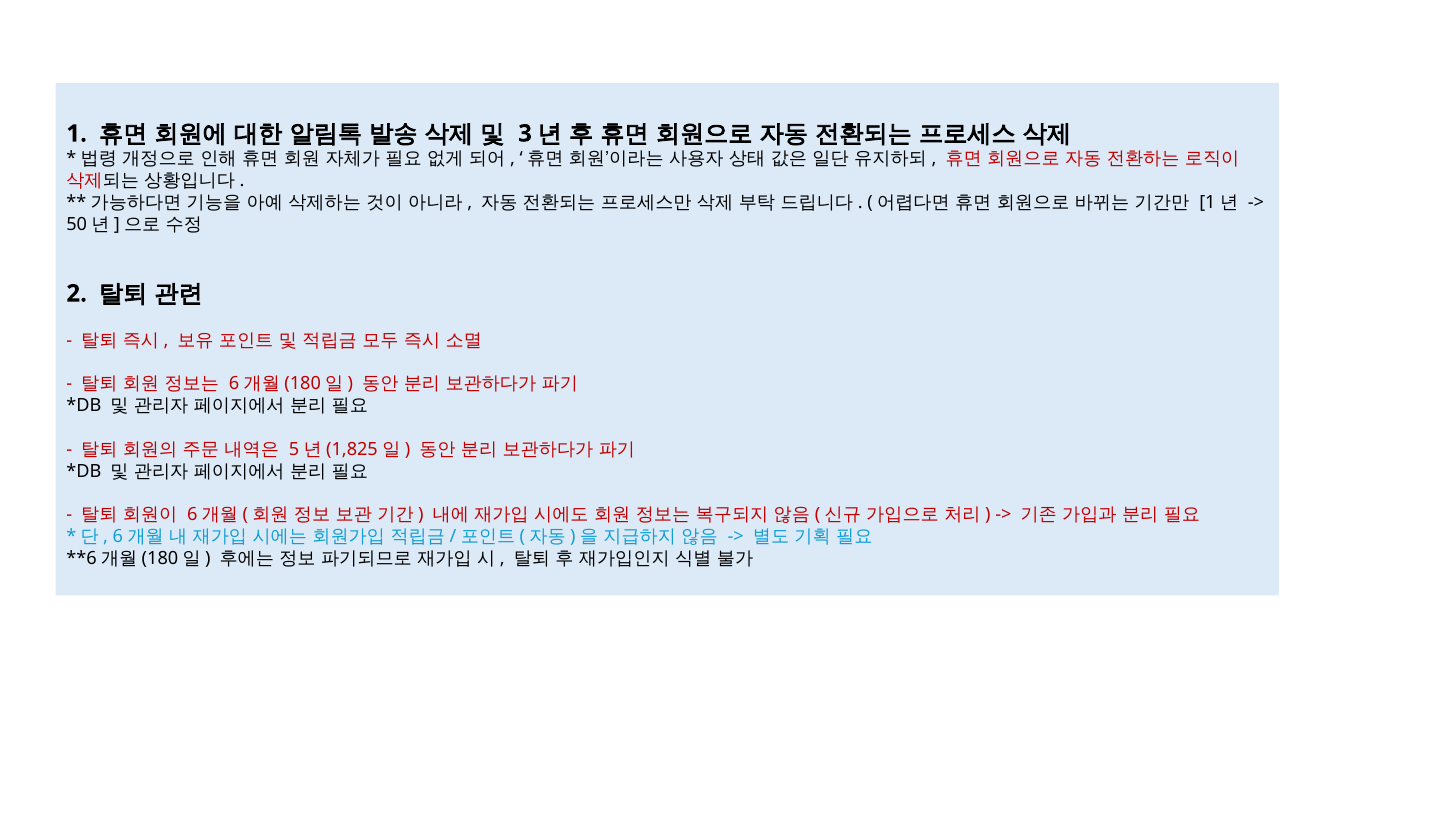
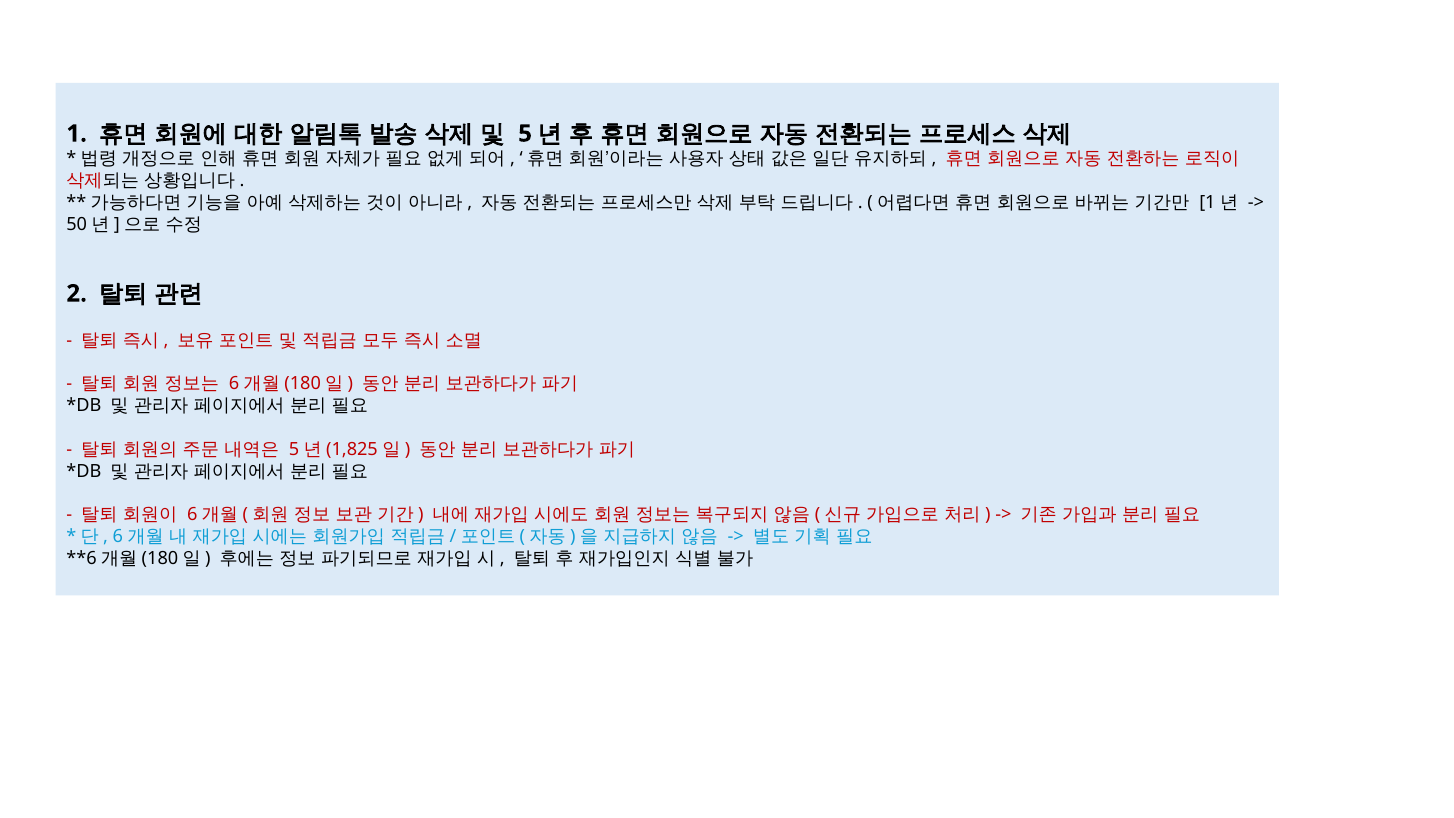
3: 3 -> 5 (525, 134)
